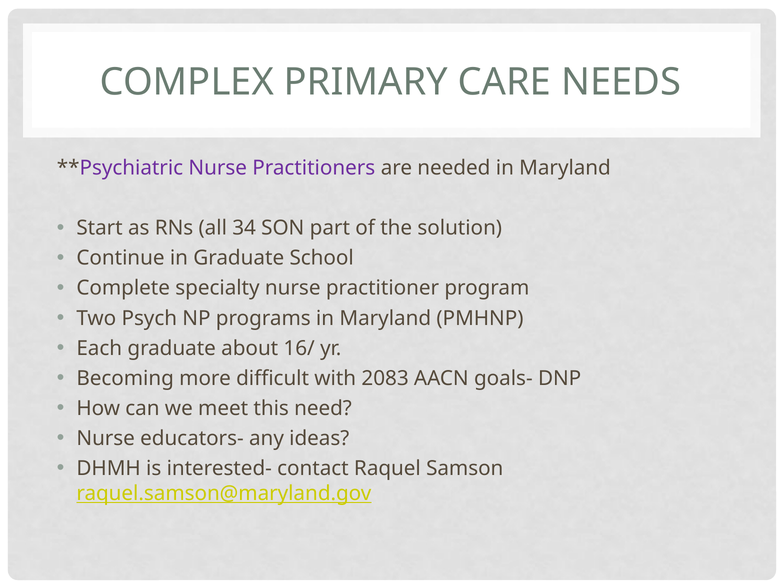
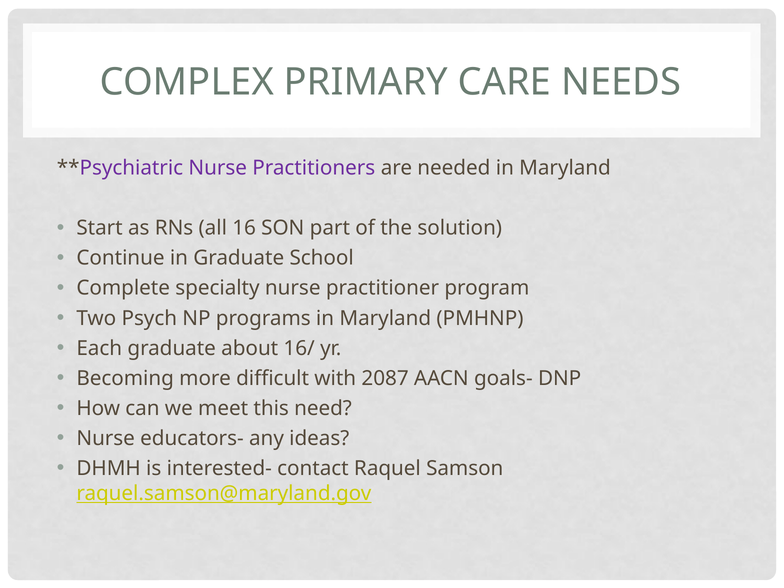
34: 34 -> 16 (244, 228)
2083: 2083 -> 2087 (385, 378)
